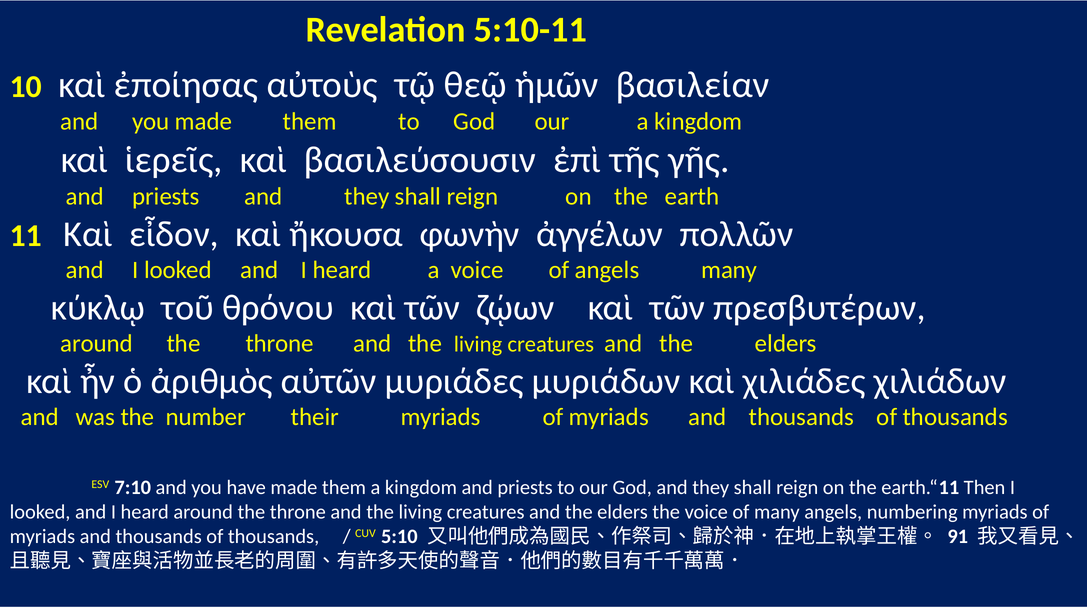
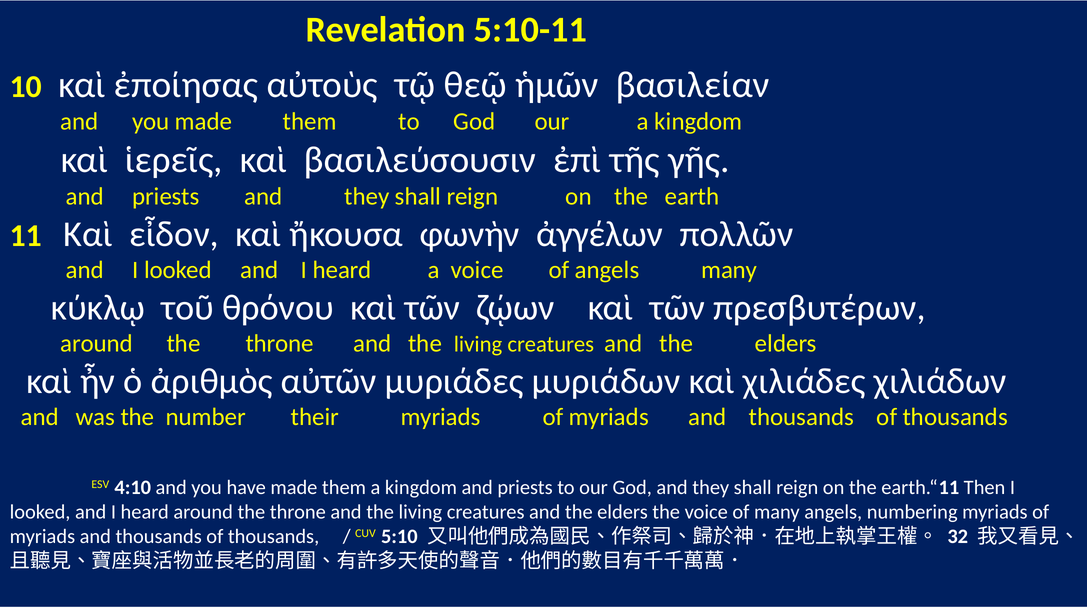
7:10: 7:10 -> 4:10 (133, 488)
91: 91 -> 32 (958, 537)
